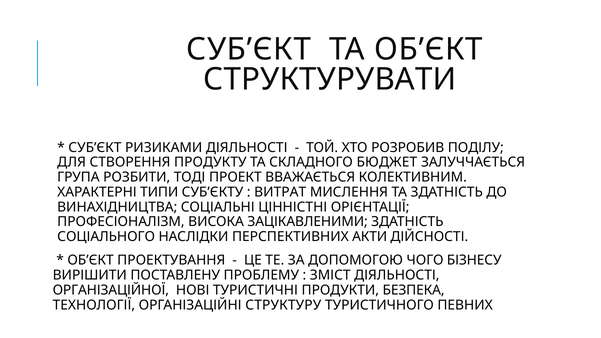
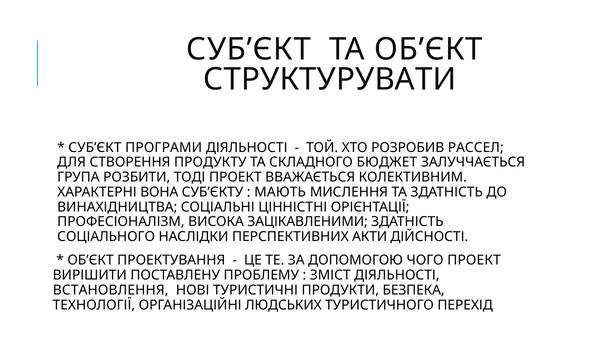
РИЗИКАМИ: РИЗИКАМИ -> ПРОГРАМИ (164, 148)
ПОДІЛУ: ПОДІЛУ -> РАССЕЛ (476, 148)
ТИПИ: ТИПИ -> ВОНА (159, 192)
ВИТРАТ: ВИТРАТ -> МАЮТЬ (280, 192)
ЧОГО БІЗНЕСУ: БІЗНЕСУ -> ПРОЕКТ (474, 260)
ОРГАНІЗАЦІЙНОЇ: ОРГАНІЗАЦІЙНОЇ -> ВСТАНОВЛЕННЯ (111, 290)
СТРУКТУРУ: СТРУКТУРУ -> ЛЮДСЬКИХ (283, 305)
ПЕВНИХ: ПЕВНИХ -> ПЕРЕХІД (465, 305)
